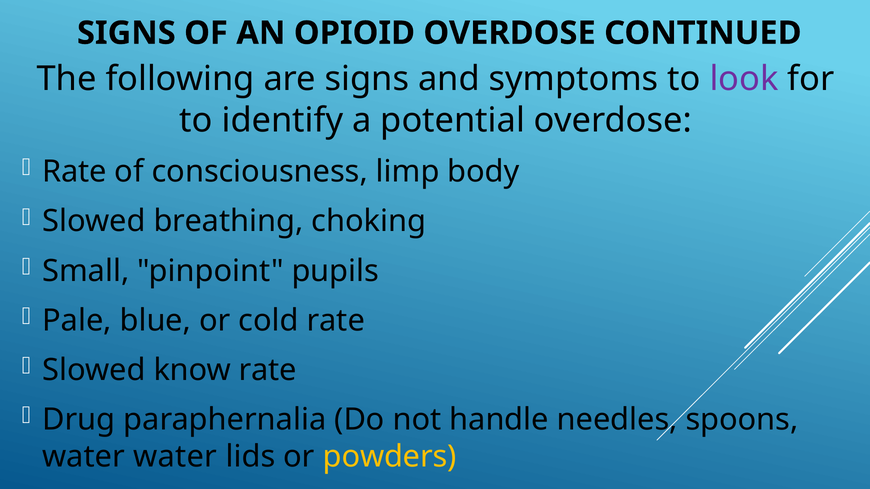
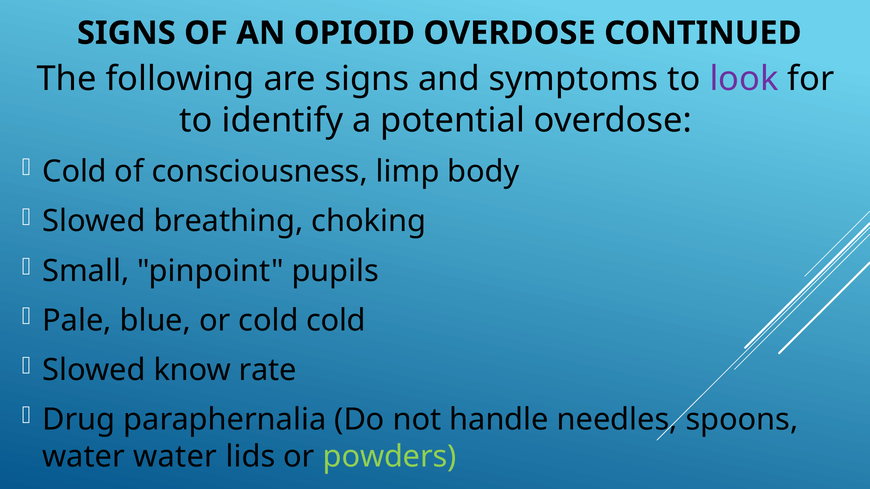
Rate: Rate -> Cold (75, 172)
cold rate: rate -> cold (336, 321)
powders colour: yellow -> light green (390, 457)
